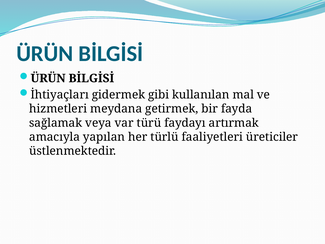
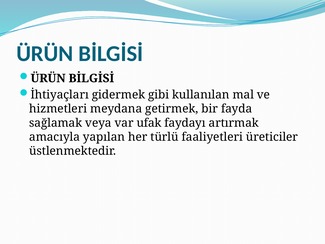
türü: türü -> ufak (149, 123)
